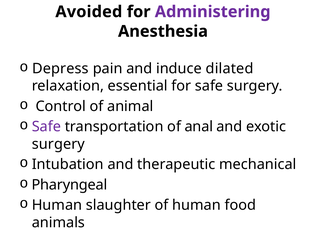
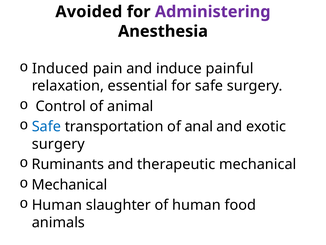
Depress: Depress -> Induced (60, 68)
dilated: dilated -> painful (230, 68)
Safe colour: purple -> blue (46, 126)
Intubation: Intubation -> Ruminants (68, 164)
Pharyngeal: Pharyngeal -> Mechanical (69, 184)
